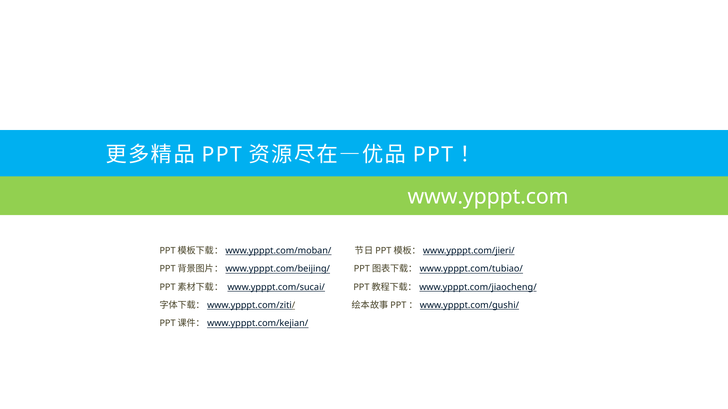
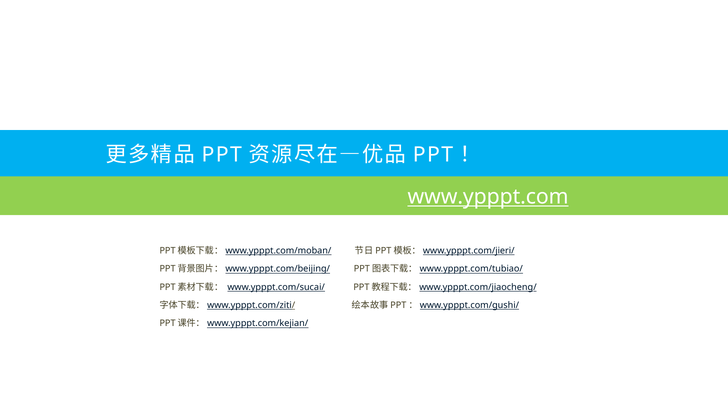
www.ypppt.com underline: none -> present (488, 197)
